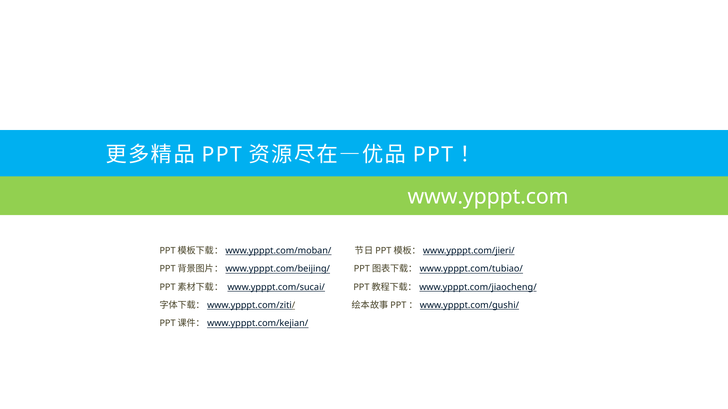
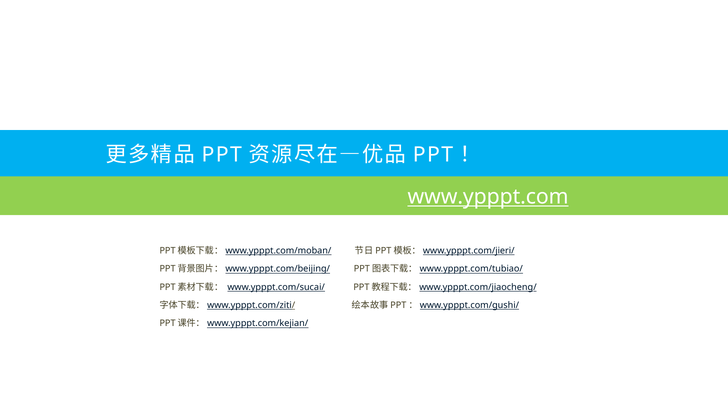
www.ypppt.com underline: none -> present (488, 197)
